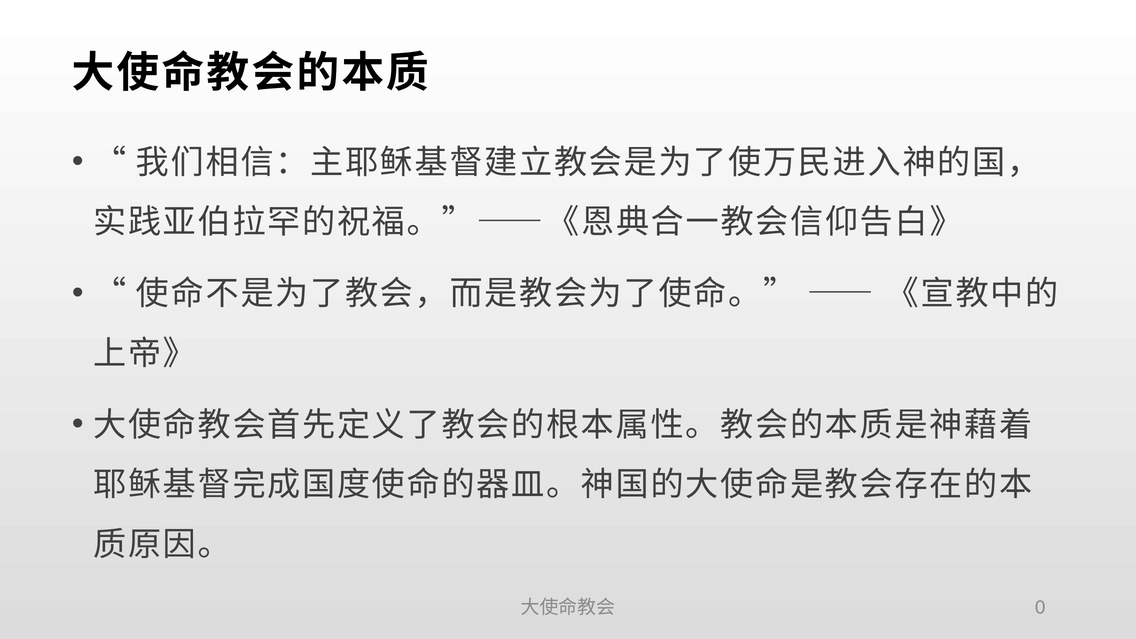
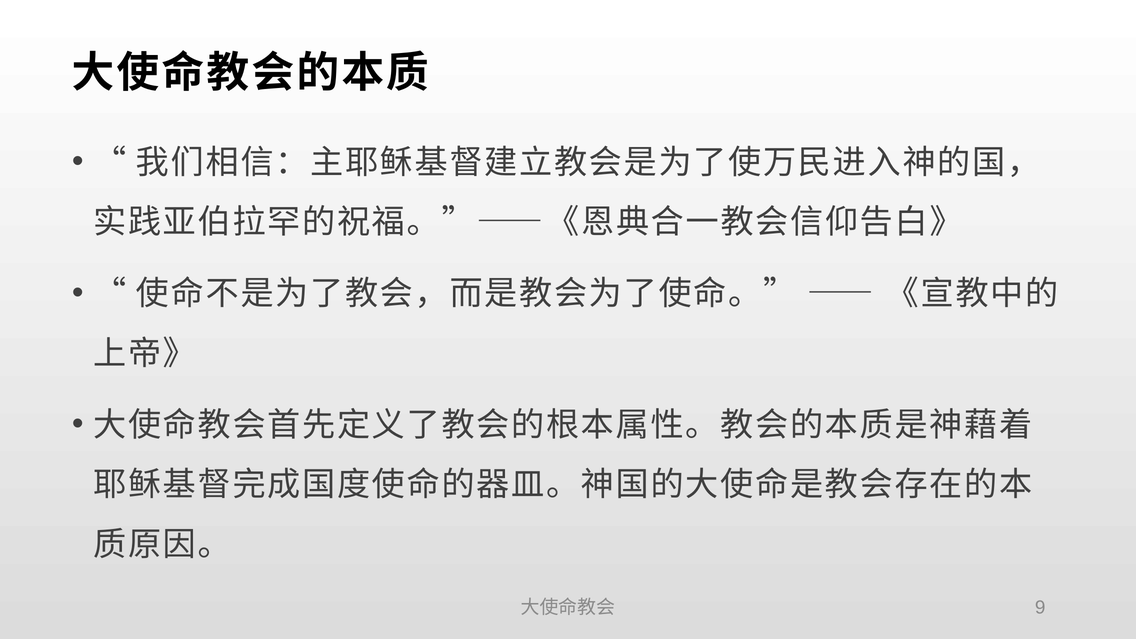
0: 0 -> 9 (1040, 608)
